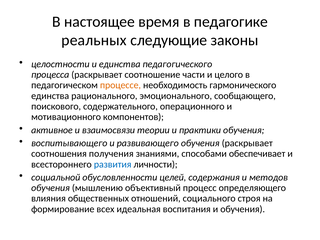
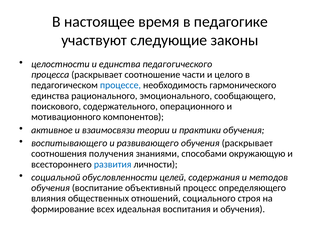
реальных: реальных -> участвуют (94, 40)
процессе colour: orange -> blue (120, 85)
обеспечивает: обеспечивает -> окружающую (257, 154)
мышлению: мышлению -> воспитание (97, 188)
